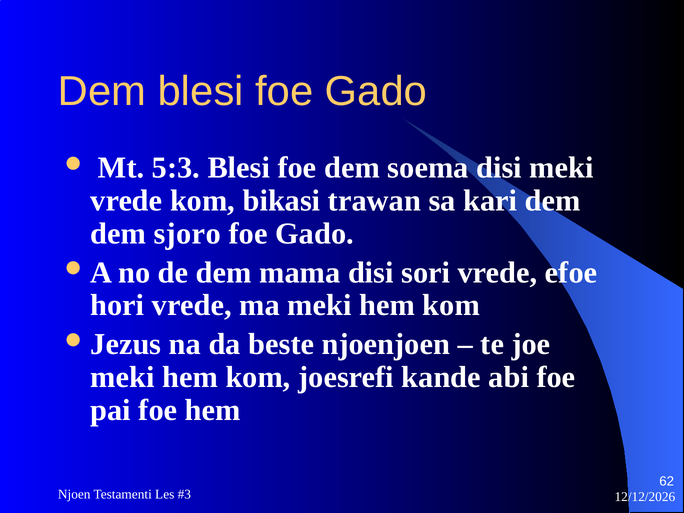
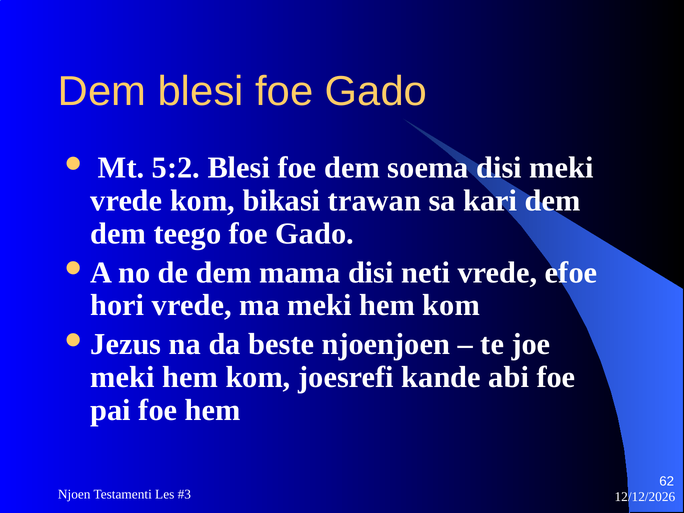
5:3: 5:3 -> 5:2 (176, 168)
sjoro: sjoro -> teego (188, 234)
sori: sori -> neti (426, 273)
